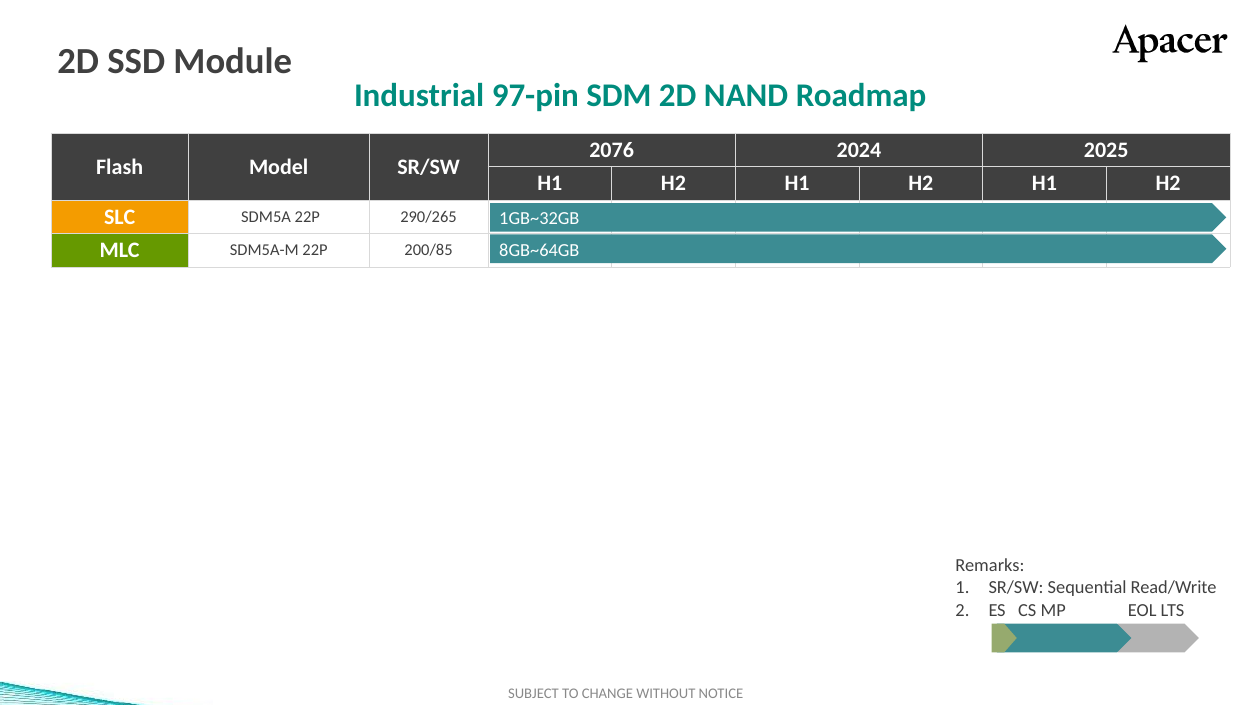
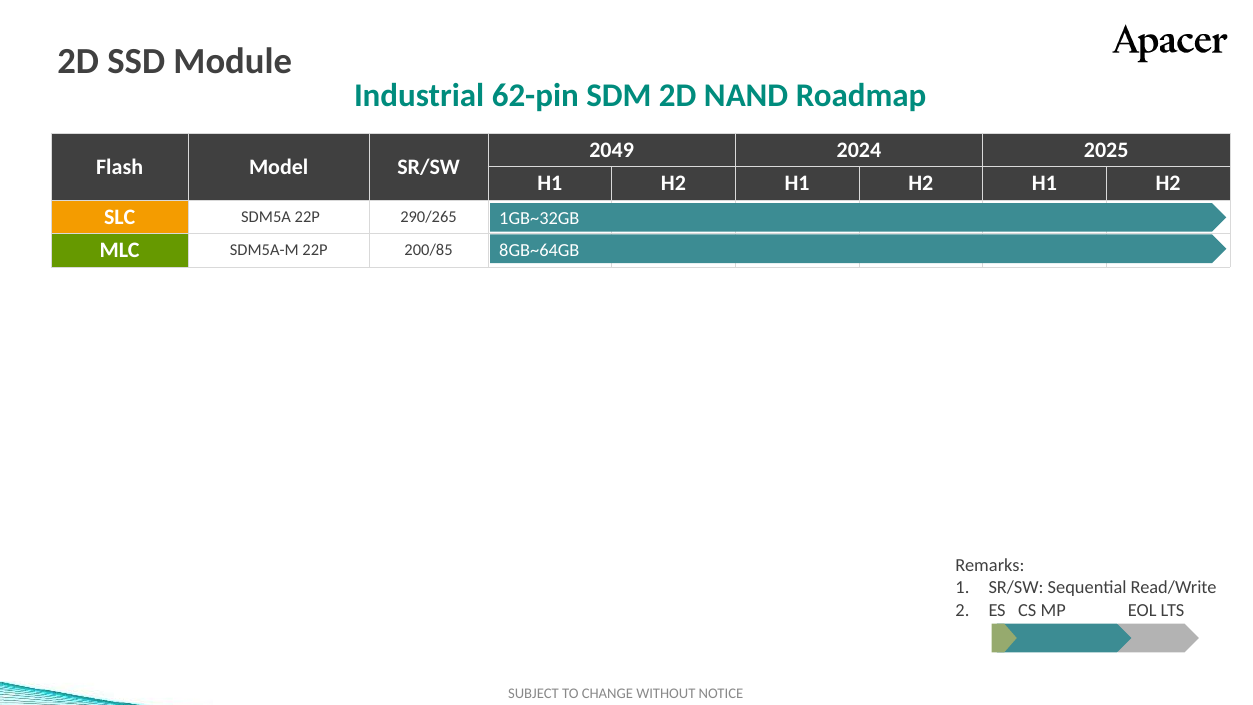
97-pin: 97-pin -> 62-pin (535, 96)
2076: 2076 -> 2049 (612, 150)
